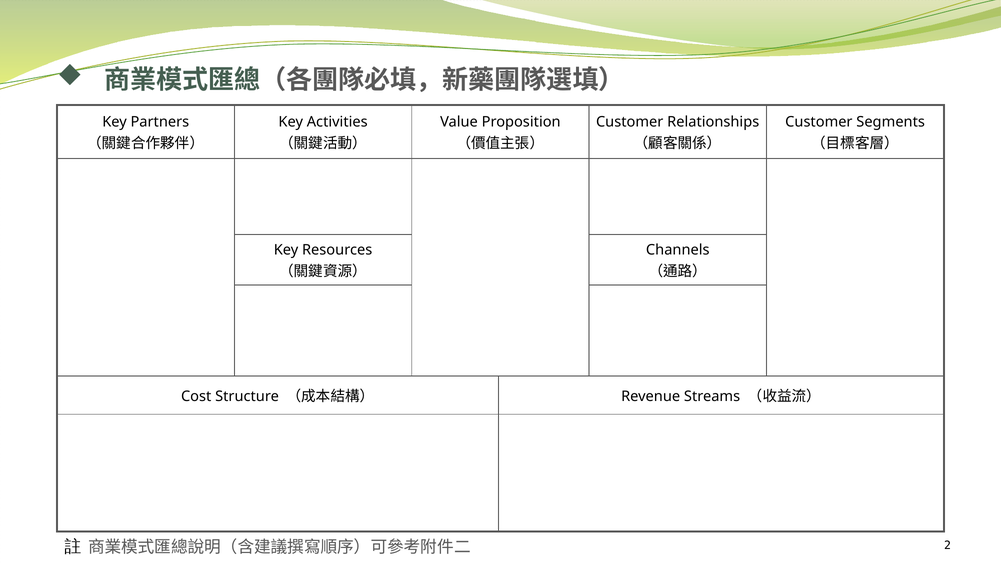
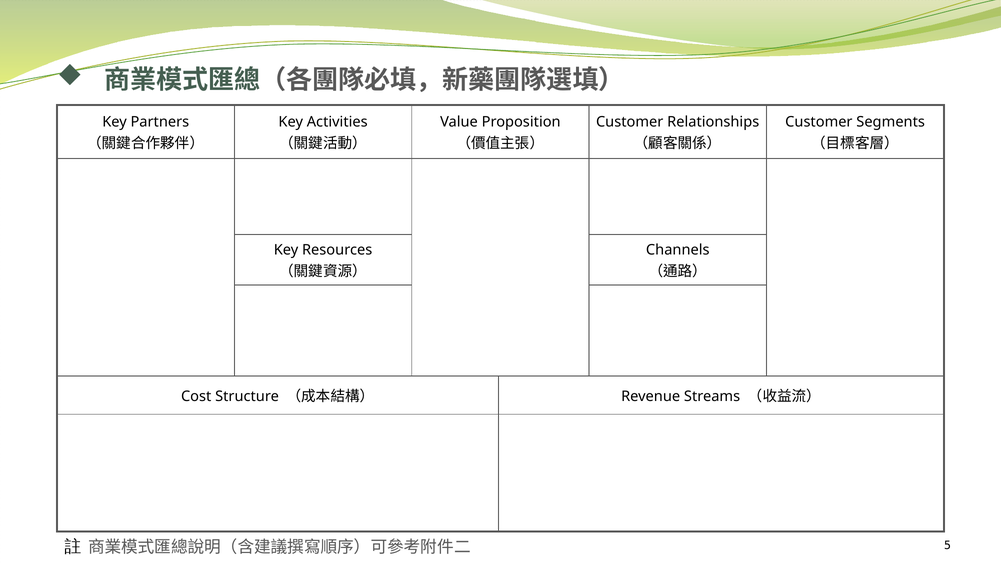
2: 2 -> 5 (947, 546)
